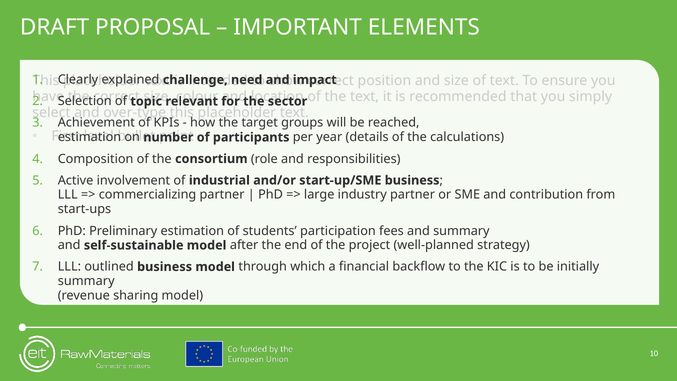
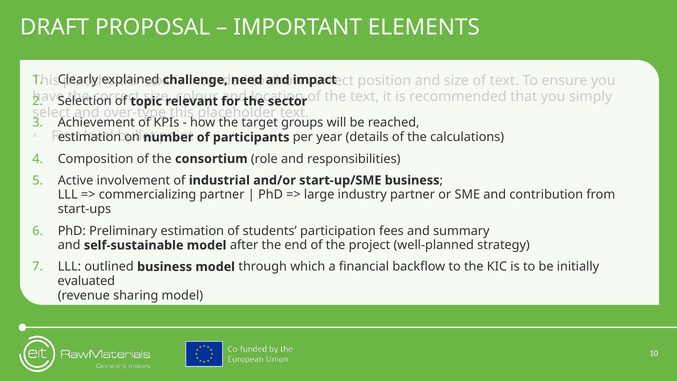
summary: summary -> evaluated (86, 281)
